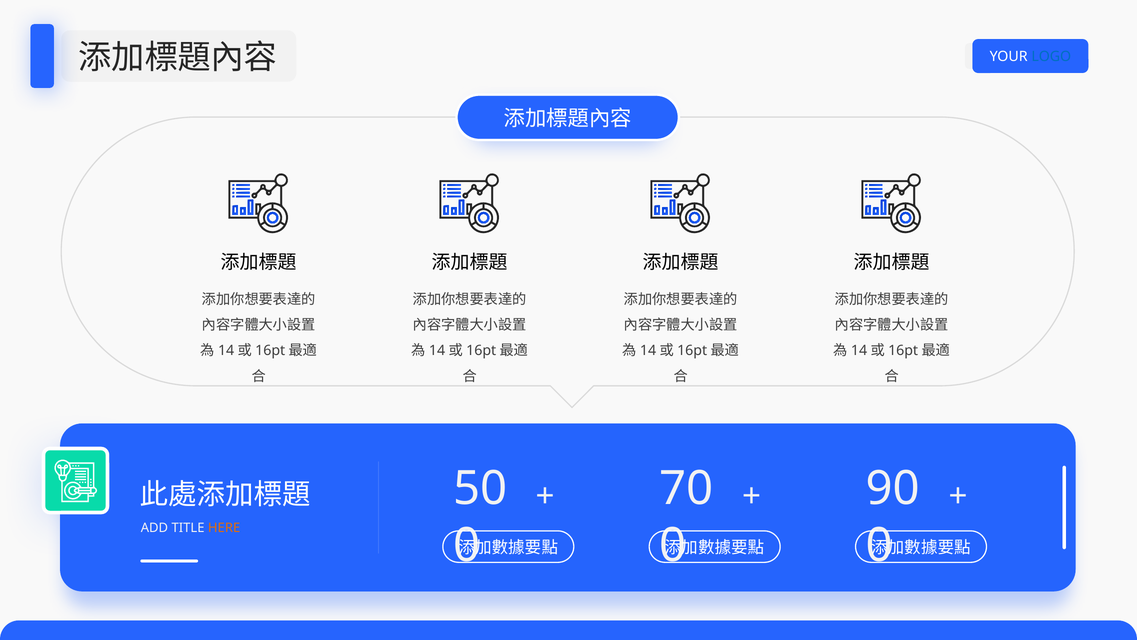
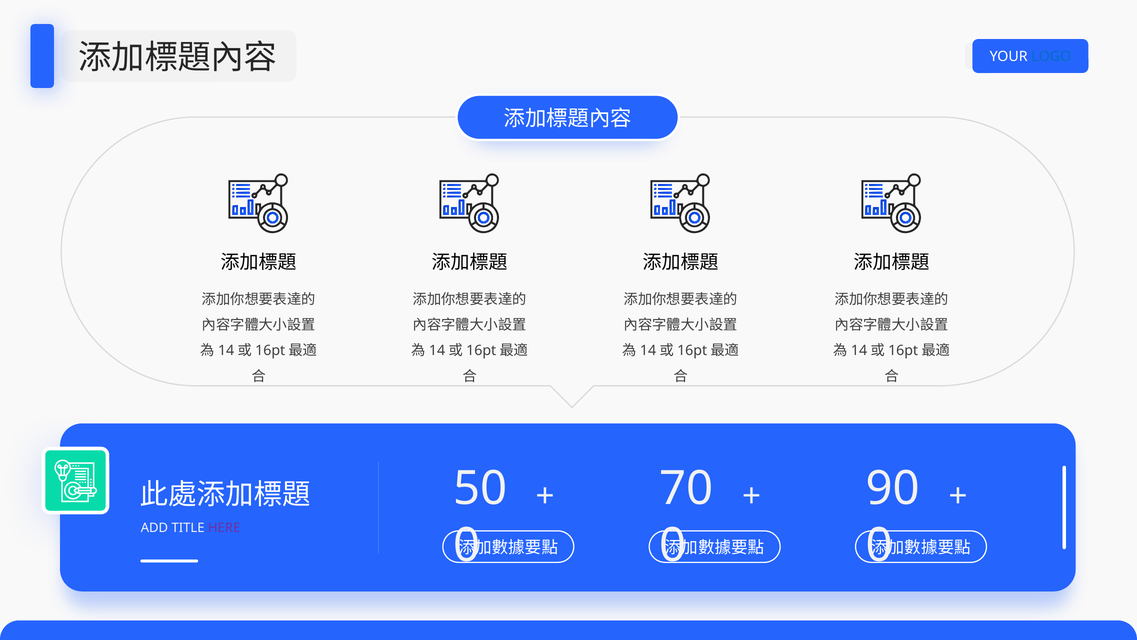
HERE colour: orange -> purple (224, 528)
